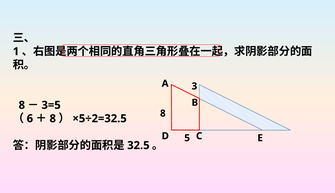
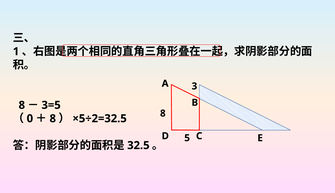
6: 6 -> 0 (30, 118)
